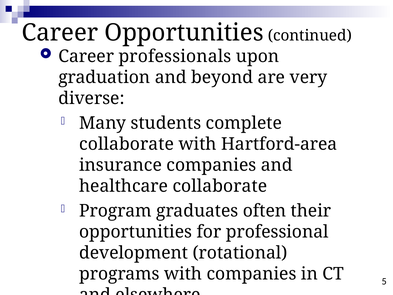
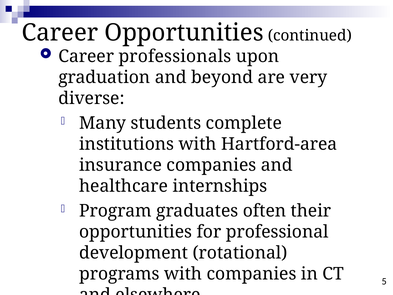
collaborate: collaborate -> institutions (127, 144)
healthcare collaborate: collaborate -> internships (220, 186)
